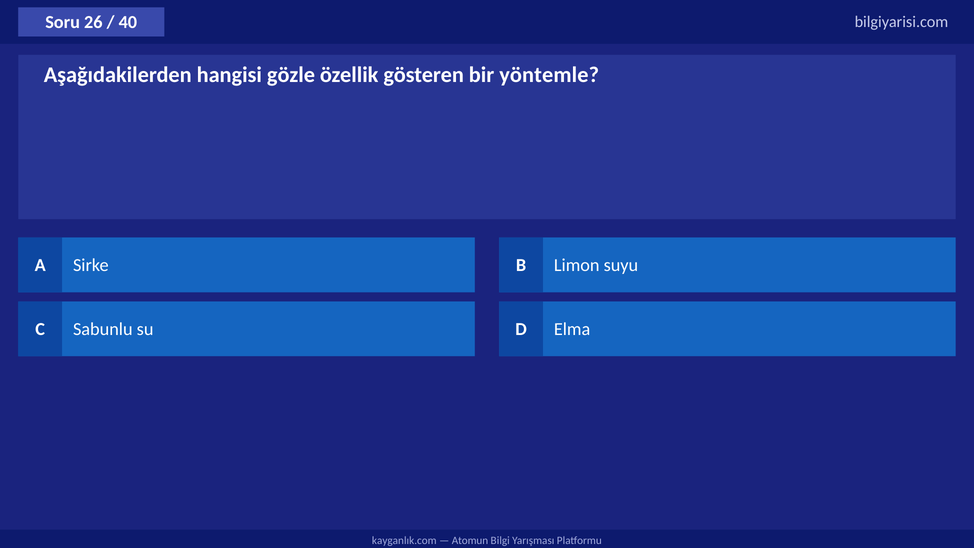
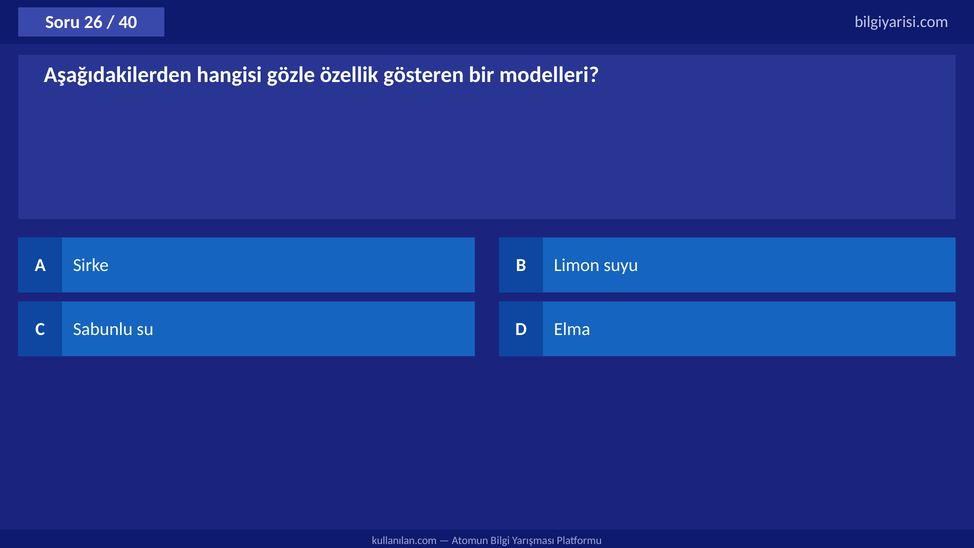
yöntemle: yöntemle -> modelleri (549, 75)
kayganlık.com: kayganlık.com -> kullanılan.com (404, 540)
